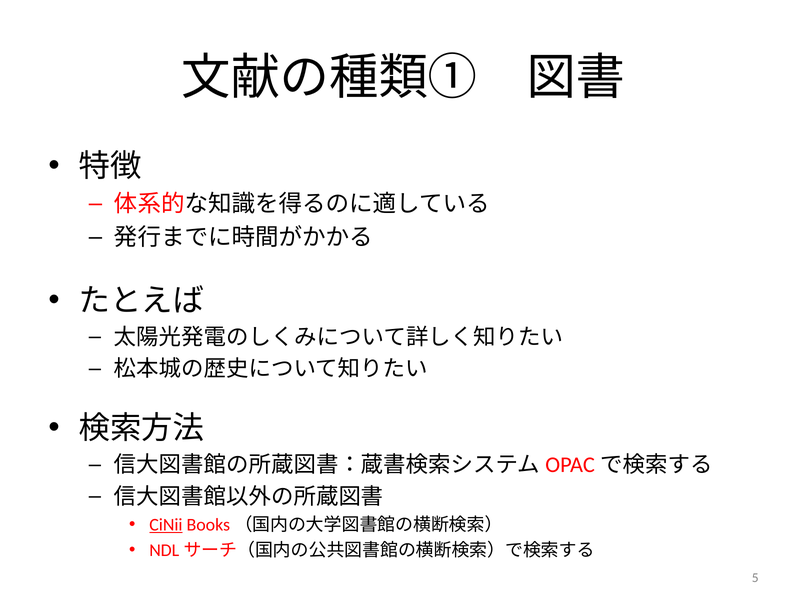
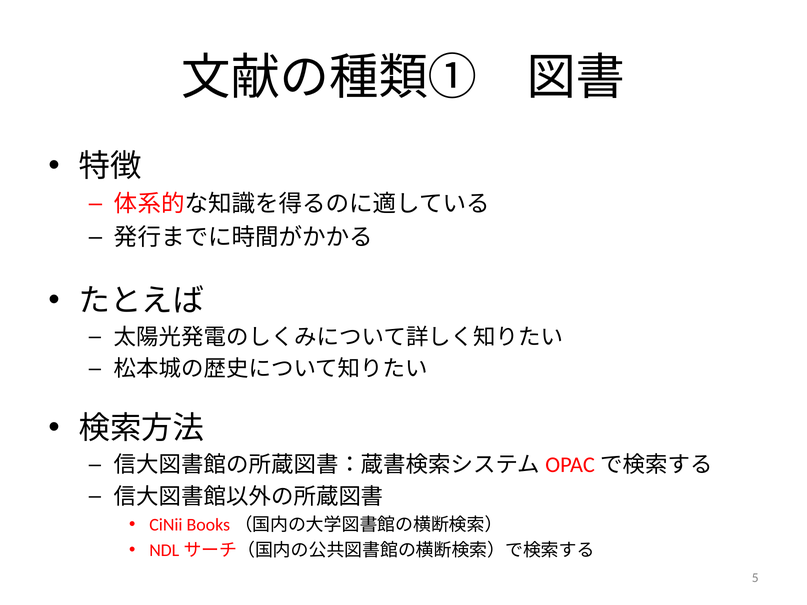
CiNii underline: present -> none (166, 525)
